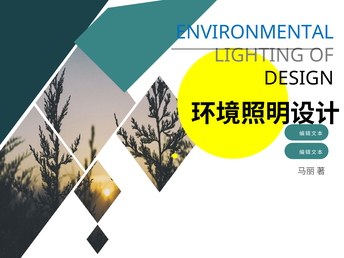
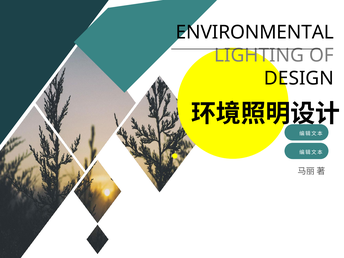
ENVIRONMENTAL colour: blue -> black (255, 32)
